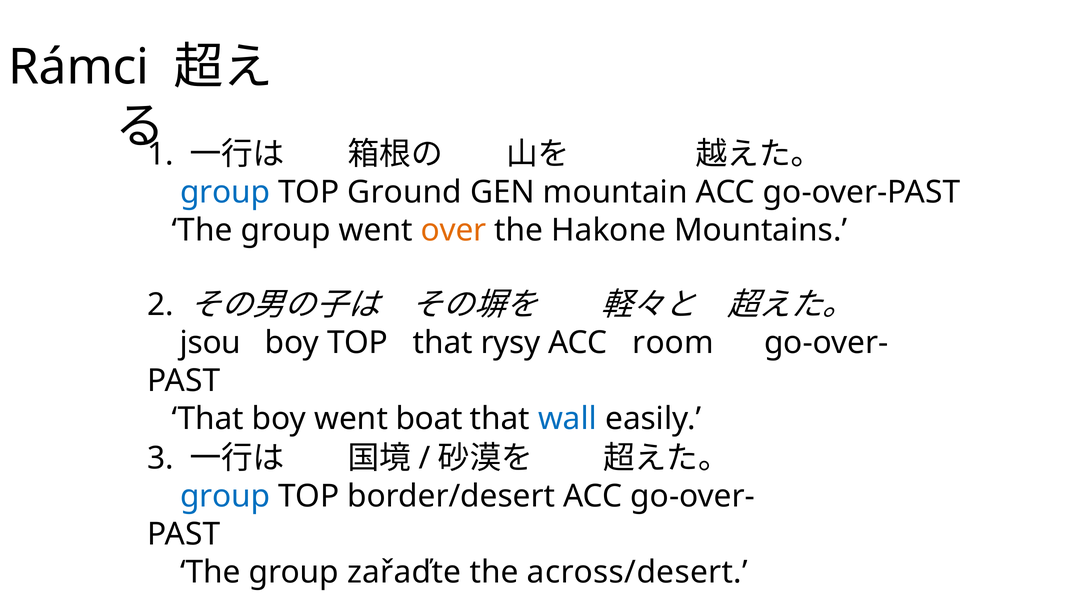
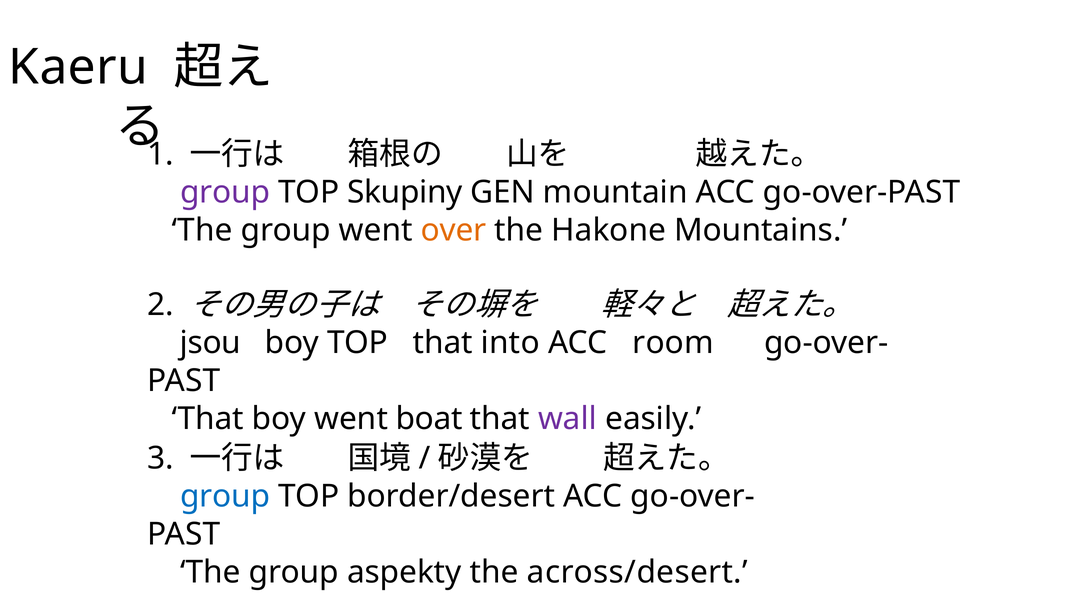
Rámci: Rámci -> Kaeru (78, 67)
group colour: blue -> purple (225, 192)
Ground: Ground -> Skupiny (405, 192)
rysy: rysy -> into (510, 343)
wall colour: blue -> purple (568, 419)
zařaďte: zařaďte -> aspekty (404, 572)
